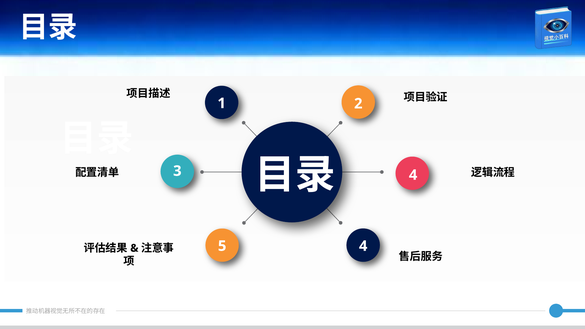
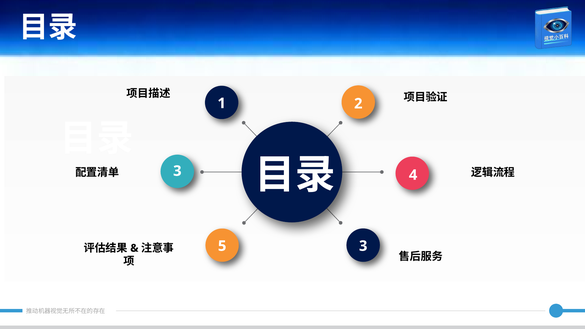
5 4: 4 -> 3 (363, 246)
